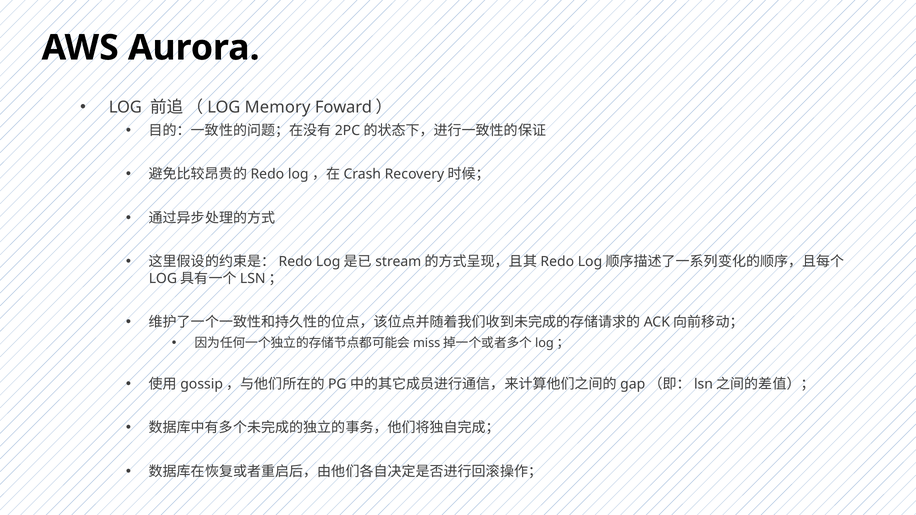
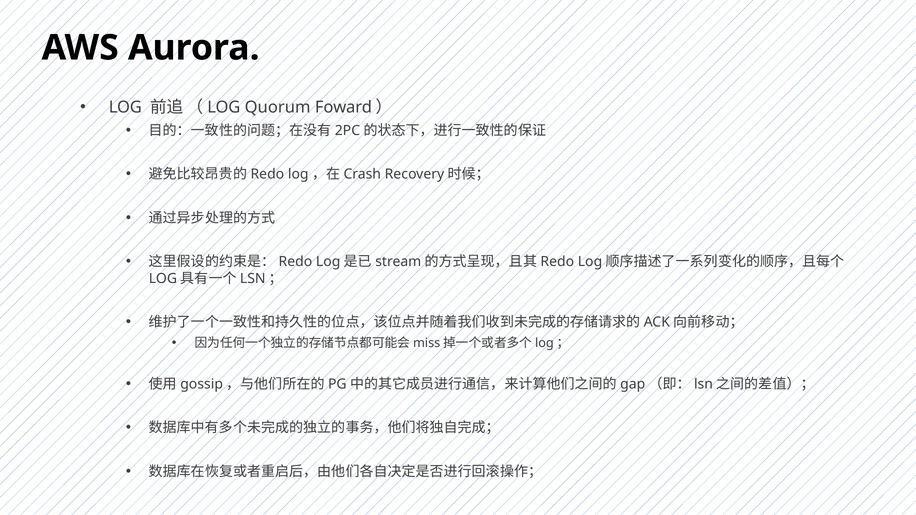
Memory: Memory -> Quorum (278, 107)
